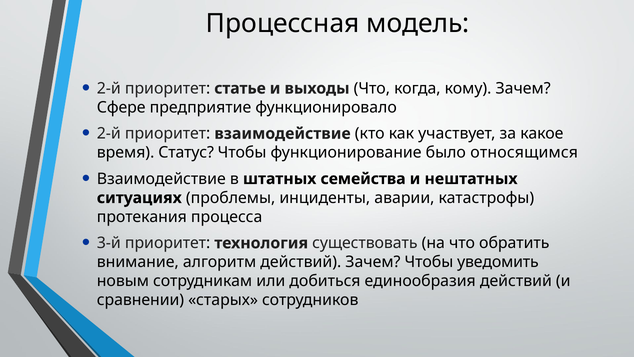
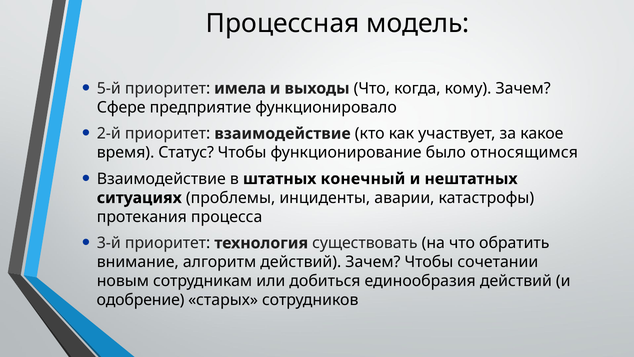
2-й: 2-й -> 5-й (109, 88)
статье: статье -> имела (240, 88)
семейства: семейства -> конечный (363, 179)
уведомить: уведомить -> сочетании (498, 262)
сравнении: сравнении -> одобрение (140, 300)
